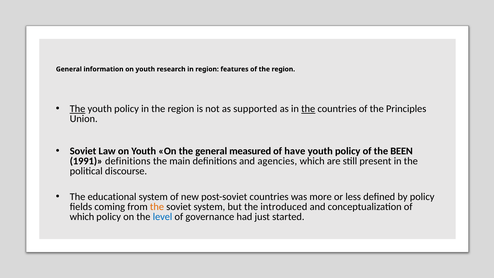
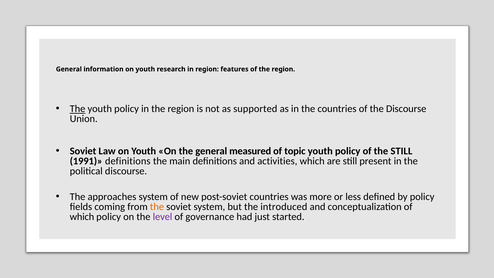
the underline: present -> none (308, 109)
the Principles: Principles -> Discourse (406, 109)
have: have -> topic (295, 151)
the BEEN: BEEN -> STILL (401, 151)
agencies: agencies -> activities (277, 161)
educational: educational -> approaches (112, 197)
level colour: blue -> purple (163, 217)
